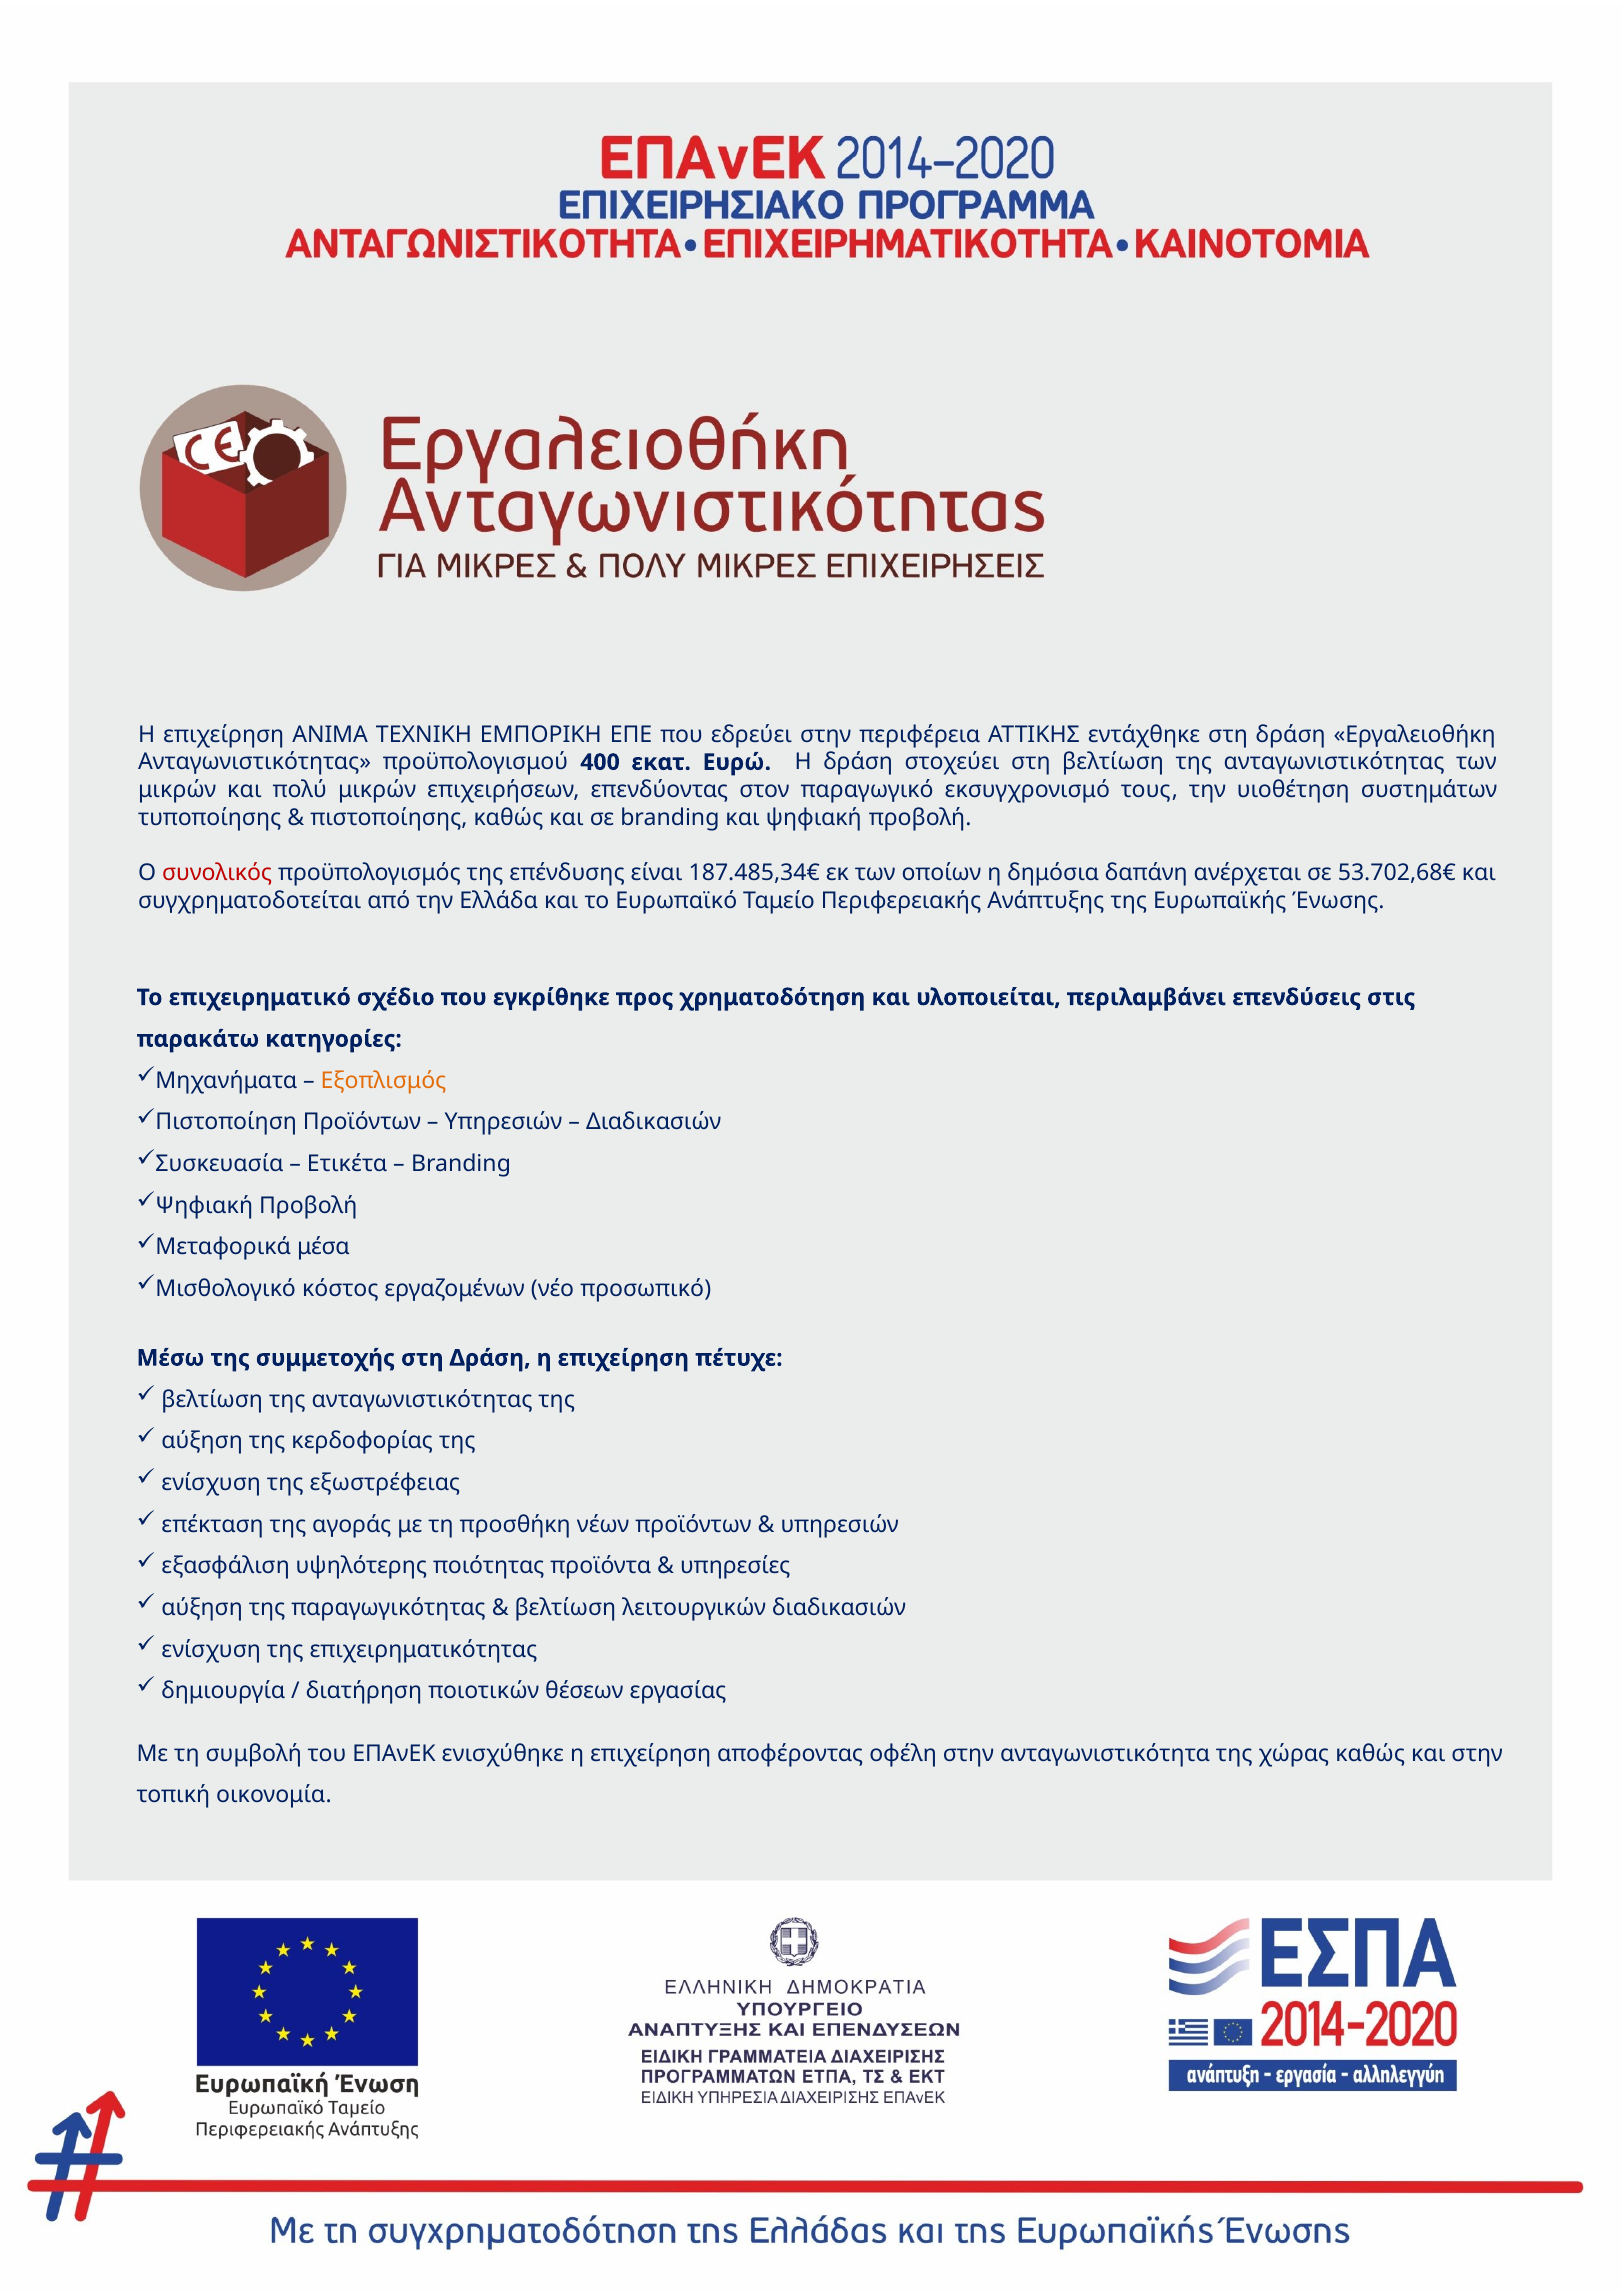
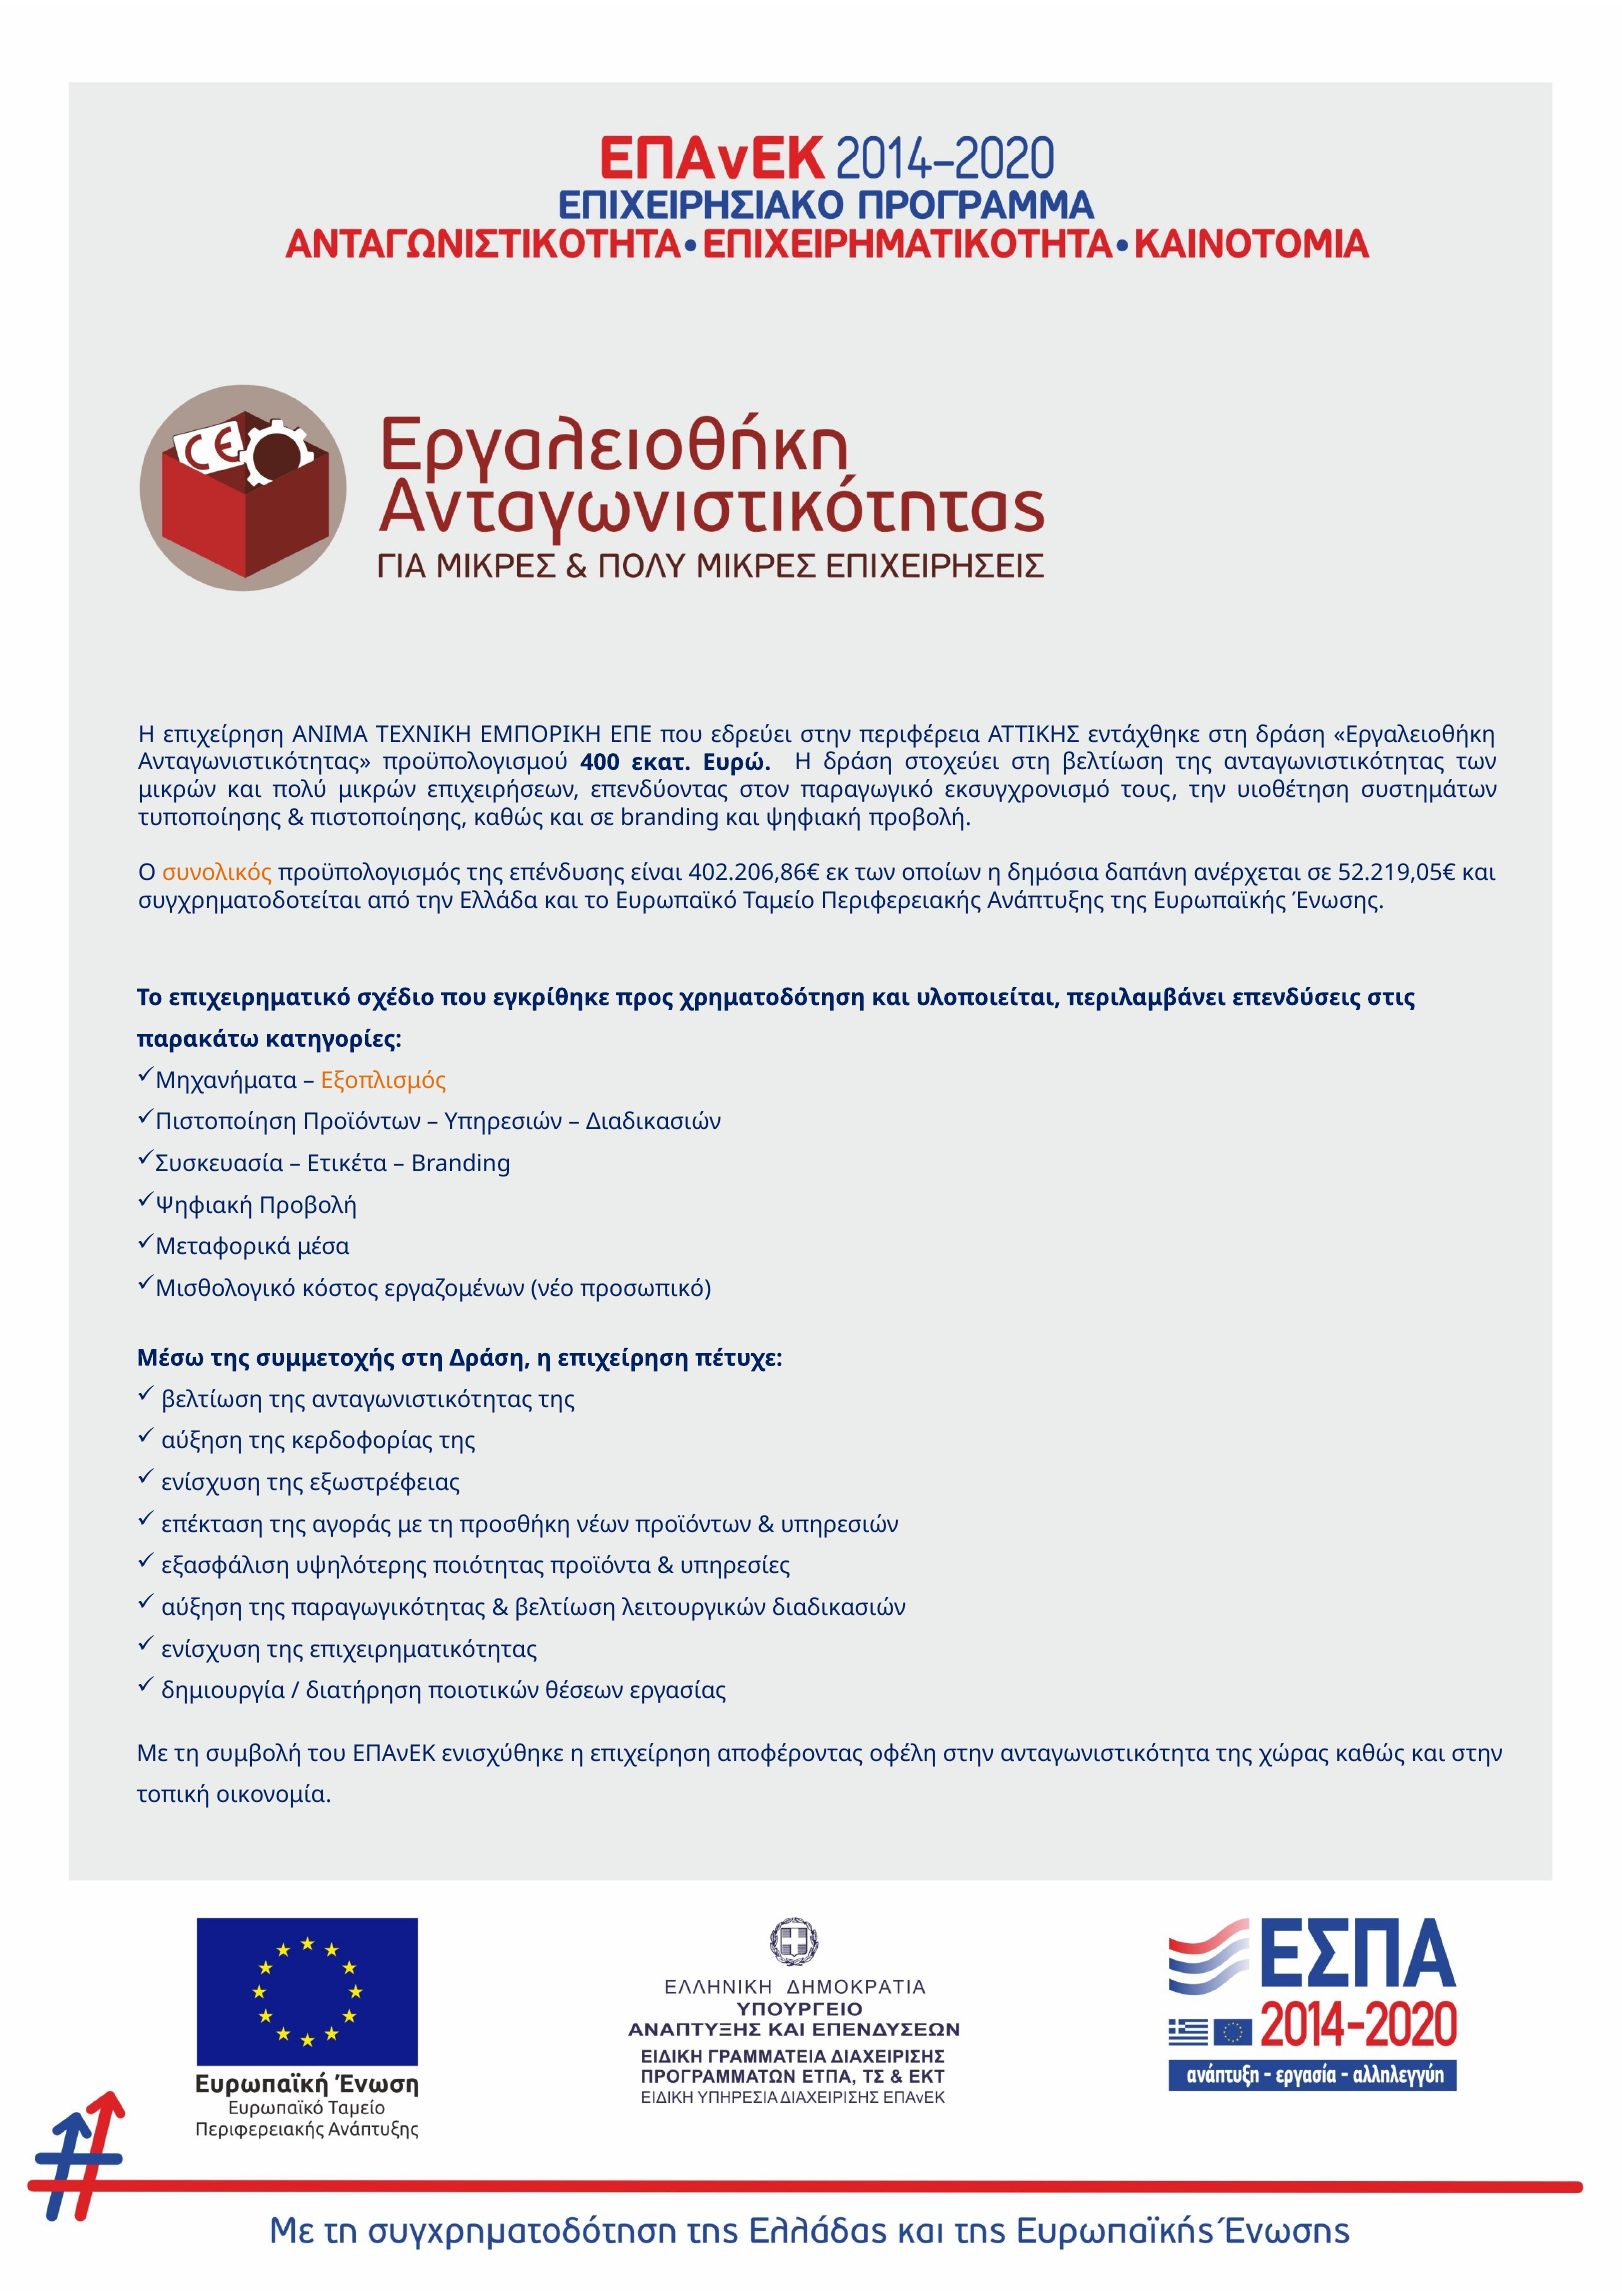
συνολικός colour: red -> orange (217, 873)
187.485,34€: 187.485,34€ -> 402.206,86€ (754, 873)
53.702,68€: 53.702,68€ -> 52.219,05€ (1397, 873)
